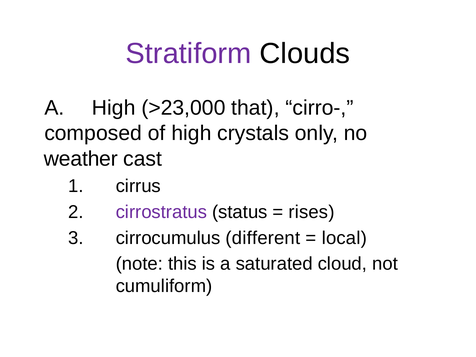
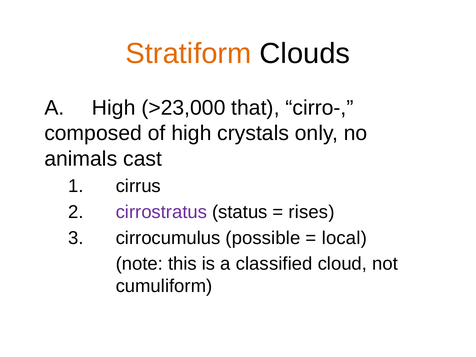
Stratiform colour: purple -> orange (189, 54)
weather: weather -> animals (81, 159)
different: different -> possible (263, 238)
saturated: saturated -> classified (274, 264)
